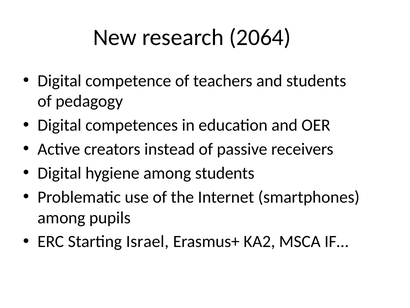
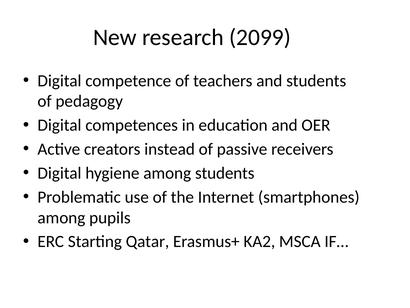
2064: 2064 -> 2099 (260, 37)
Israel: Israel -> Qatar (148, 241)
